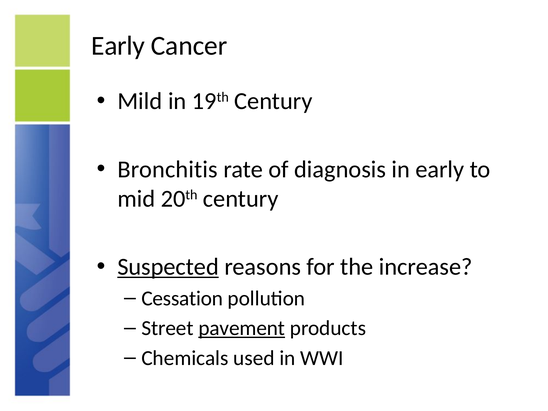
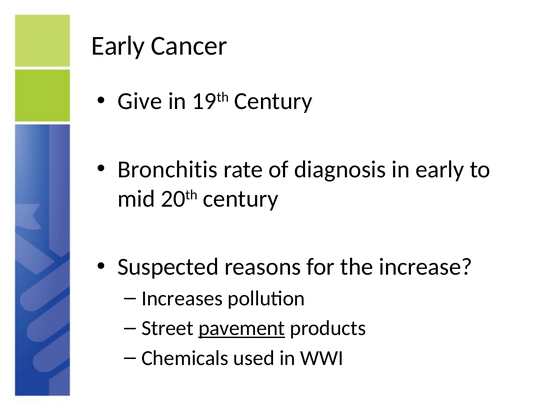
Mild: Mild -> Give (140, 101)
Suspected underline: present -> none (168, 267)
Cessation: Cessation -> Increases (182, 298)
